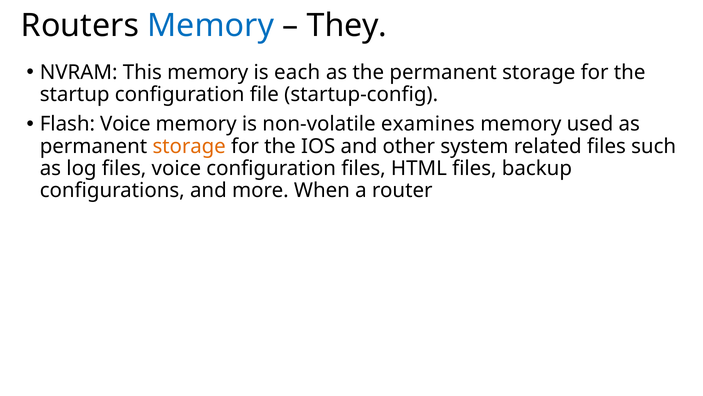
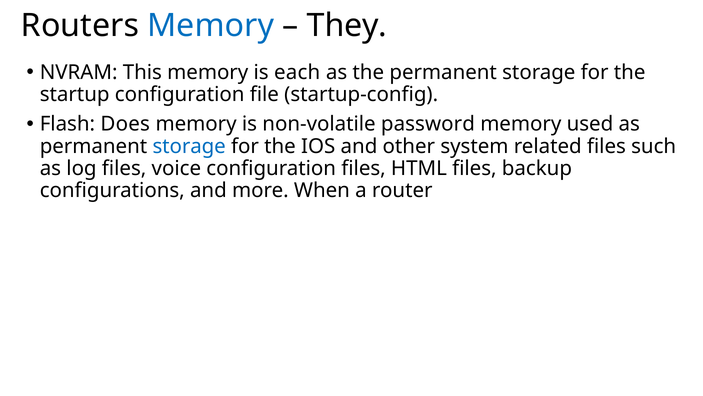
Flash Voice: Voice -> Does (125, 124)
examines: examines -> password (428, 124)
storage colour: orange -> blue (189, 146)
